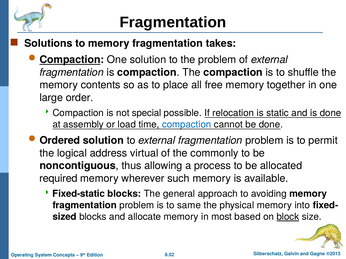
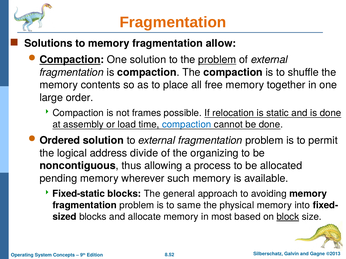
Fragmentation colour: black -> orange (173, 22)
takes: takes -> allow (221, 43)
problem underline: none -> present (217, 60)
special: special -> frames (147, 113)
virtual: virtual -> divide (144, 153)
commonly: commonly -> organizing (215, 153)
required: required -> pending (58, 179)
